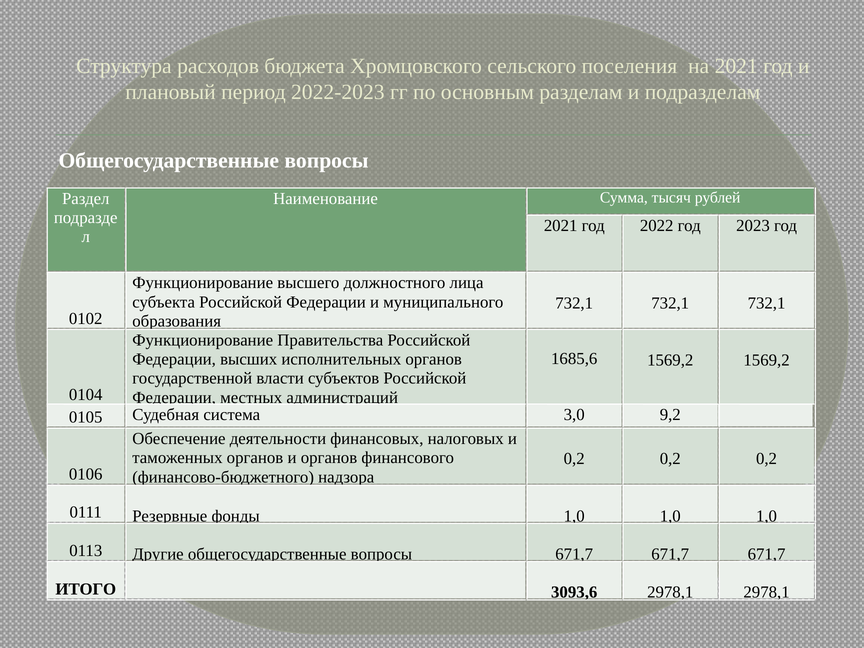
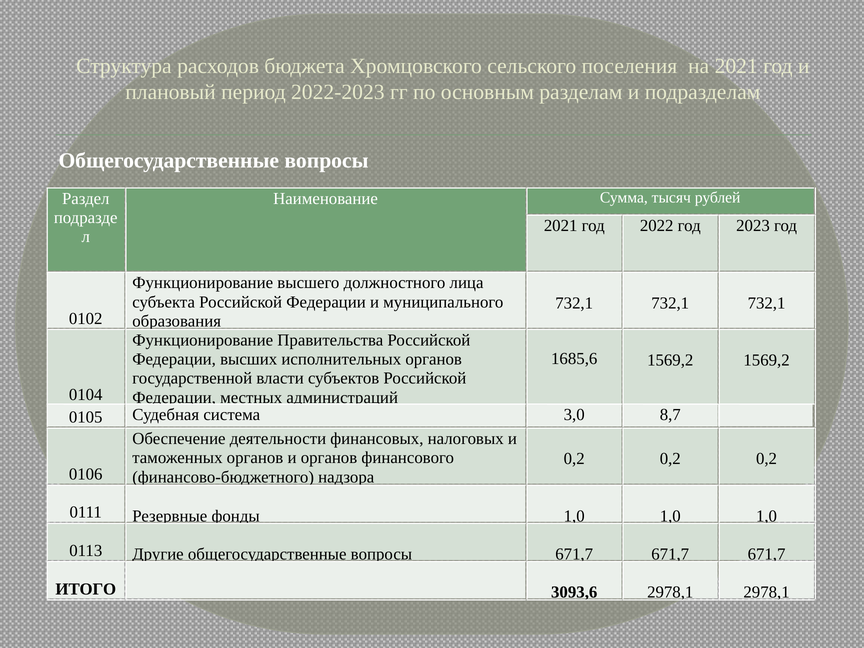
9,2: 9,2 -> 8,7 (670, 415)
